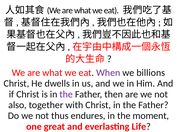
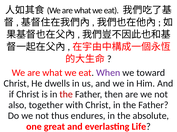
billions: billions -> toward (151, 73)
the colour: purple -> red (66, 95)
moment: moment -> absolute (151, 116)
